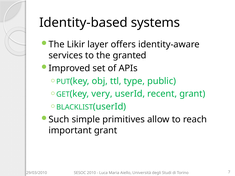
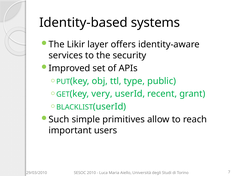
granted: granted -> security (130, 55)
important grant: grant -> users (106, 131)
